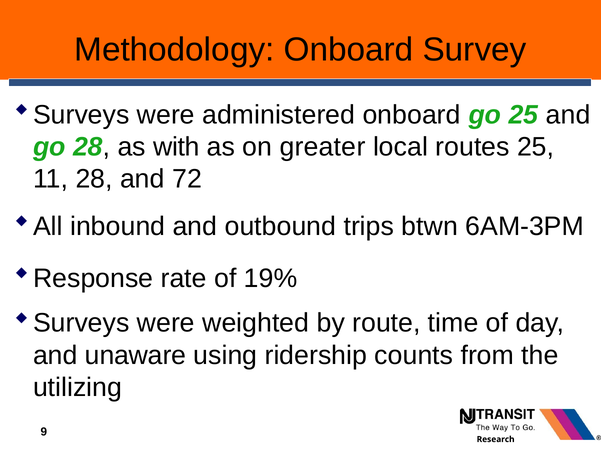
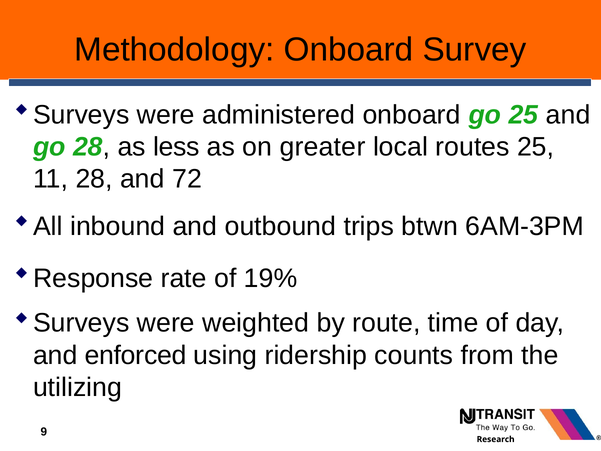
with: with -> less (176, 147)
unaware: unaware -> enforced (136, 355)
